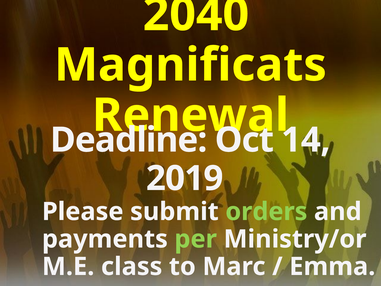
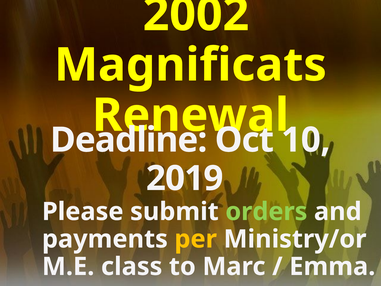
2040: 2040 -> 2002 (196, 15)
14: 14 -> 10 (306, 140)
per colour: light green -> yellow (196, 239)
